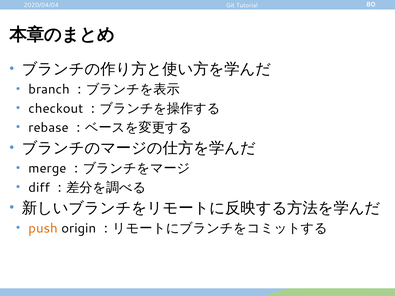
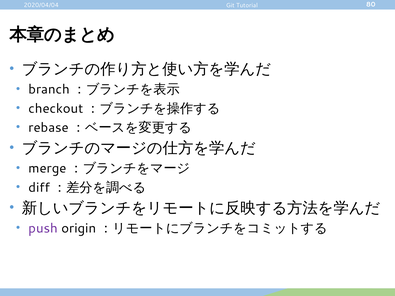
push colour: orange -> purple (43, 228)
